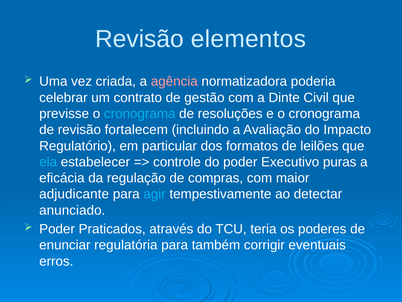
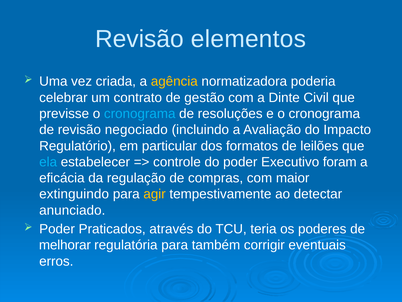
agência colour: pink -> yellow (174, 81)
fortalecem: fortalecem -> negociado (136, 130)
puras: puras -> foram (340, 162)
adjudicante: adjudicante -> extinguindo (74, 194)
agir colour: light blue -> yellow (155, 194)
enunciar: enunciar -> melhorar (65, 245)
